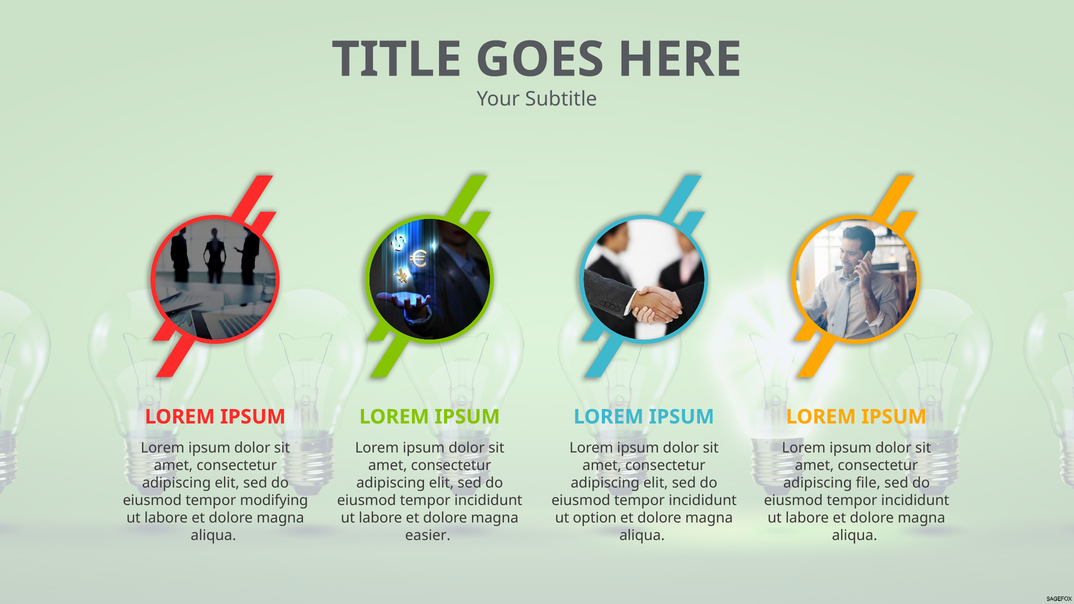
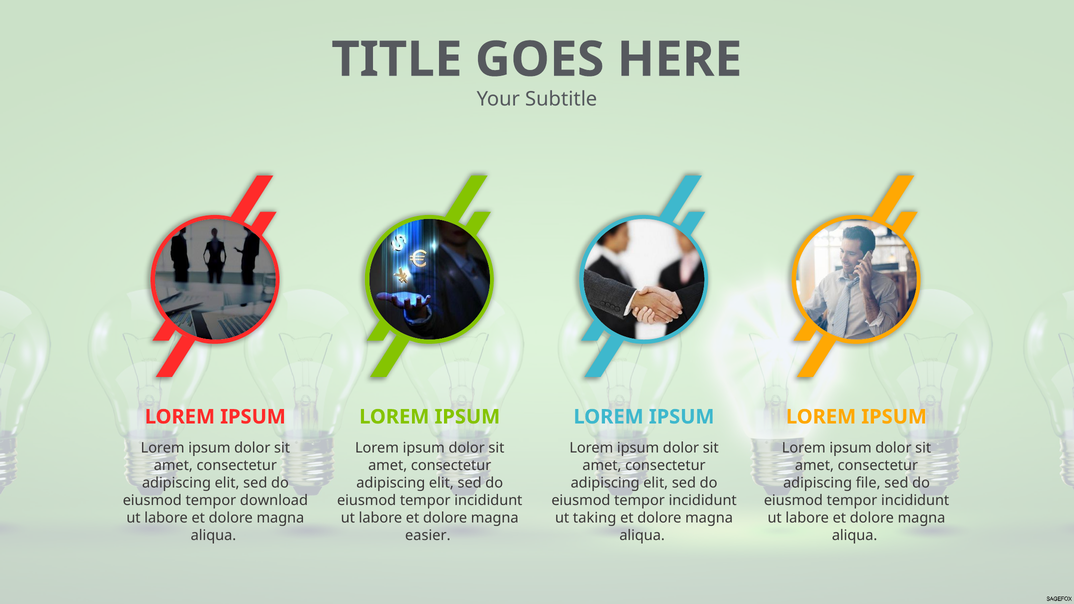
modifying: modifying -> download (274, 500)
option: option -> taking (595, 518)
